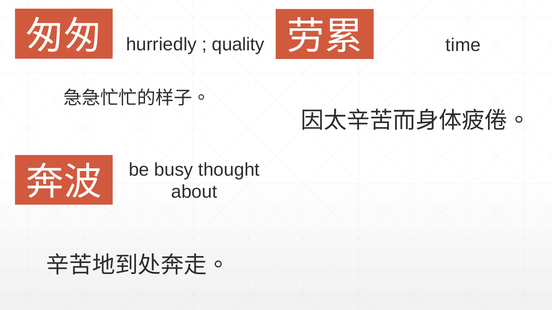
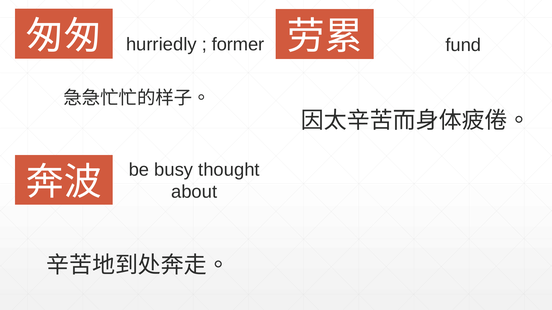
quality: quality -> former (238, 45)
time: time -> fund (463, 45)
